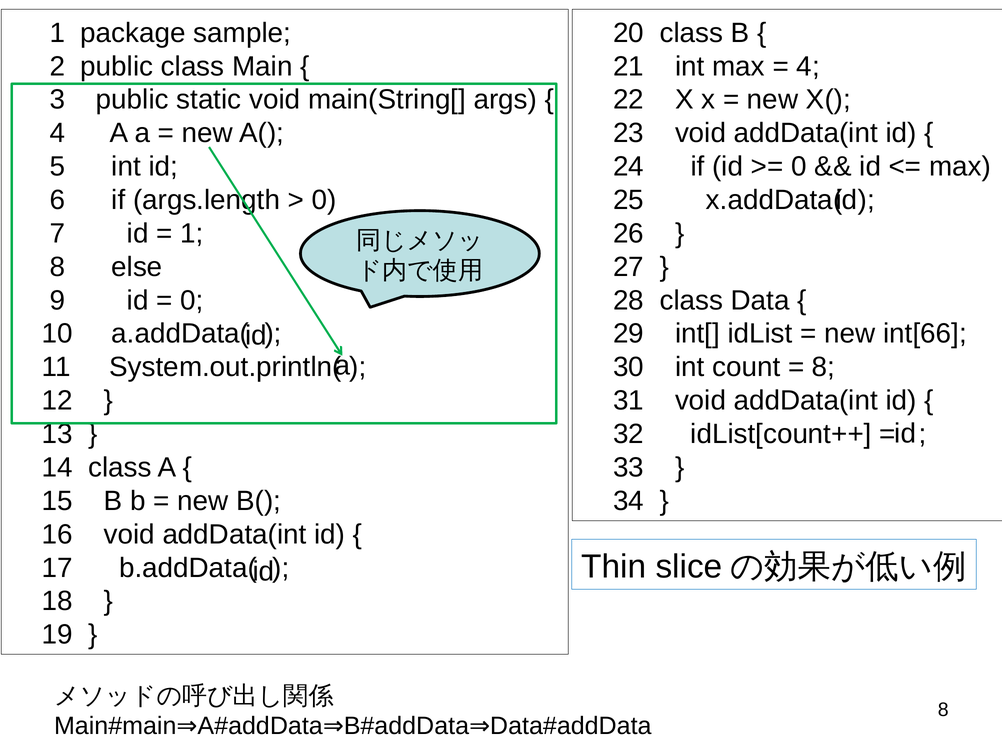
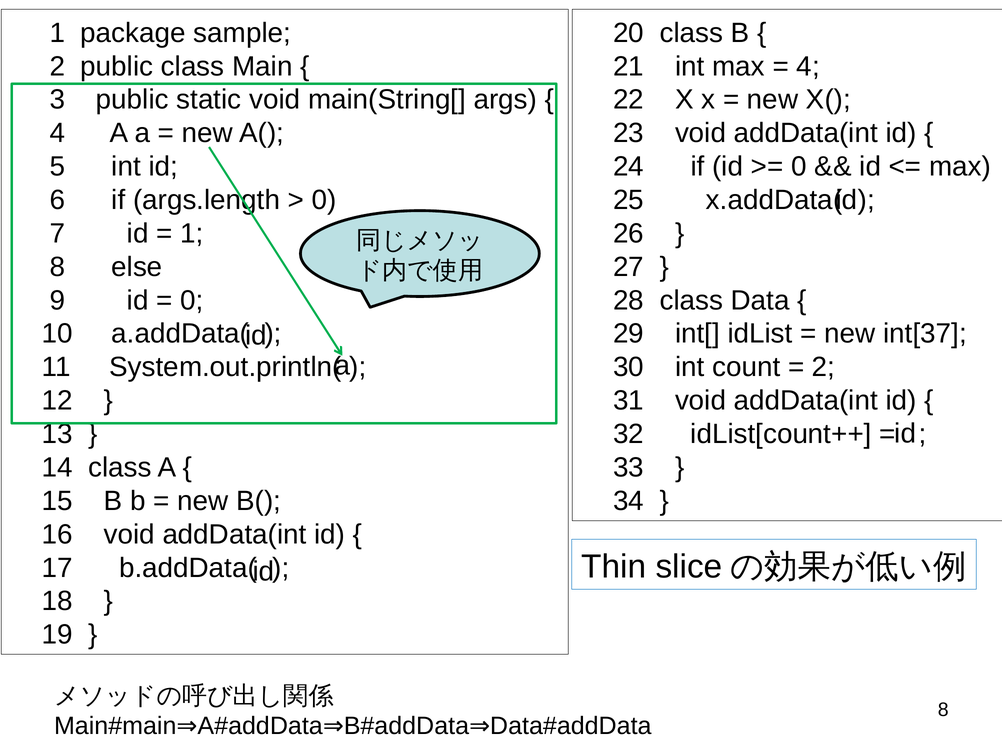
int[66: int[66 -> int[37 (925, 334)
8: 8 -> 2 (824, 367)
